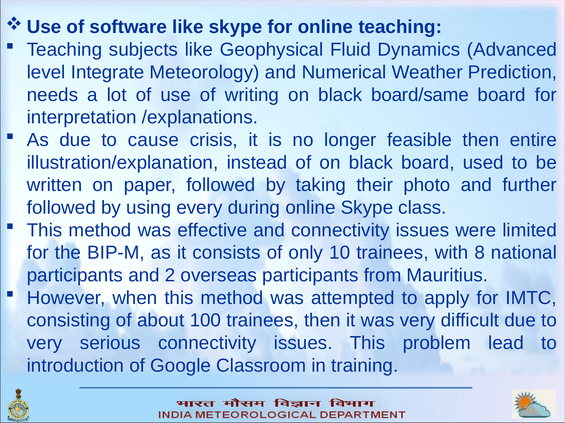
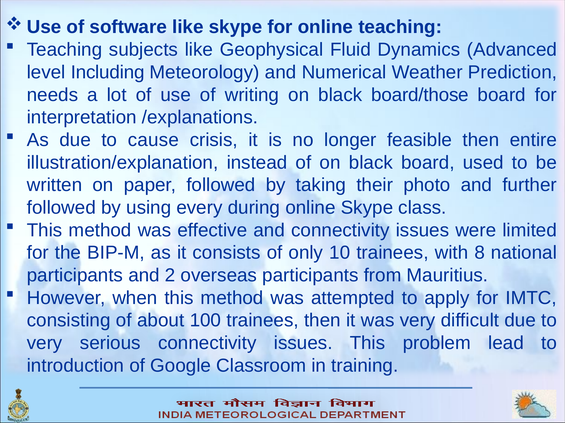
Integrate: Integrate -> Including (108, 72)
board/same: board/same -> board/those (420, 95)
